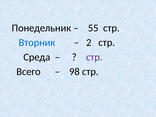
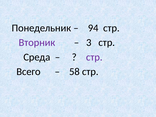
55: 55 -> 94 (93, 28)
Вторник colour: blue -> purple (37, 43)
2: 2 -> 3 (89, 43)
98: 98 -> 58 (74, 72)
